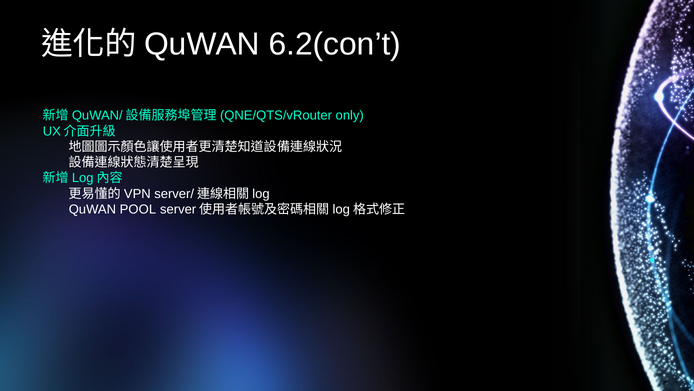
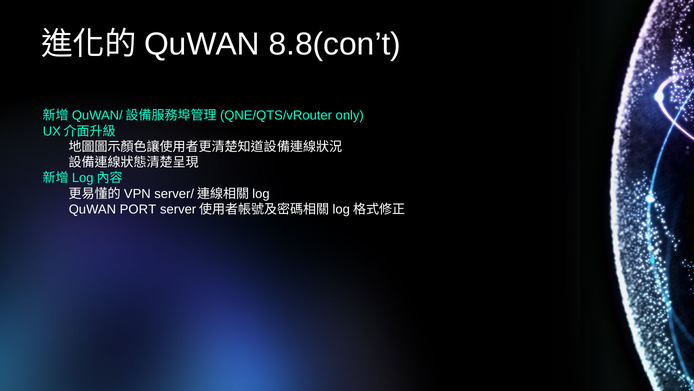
6.2(con’t: 6.2(con’t -> 8.8(con’t (335, 44)
POOL: POOL -> PORT (138, 209)
